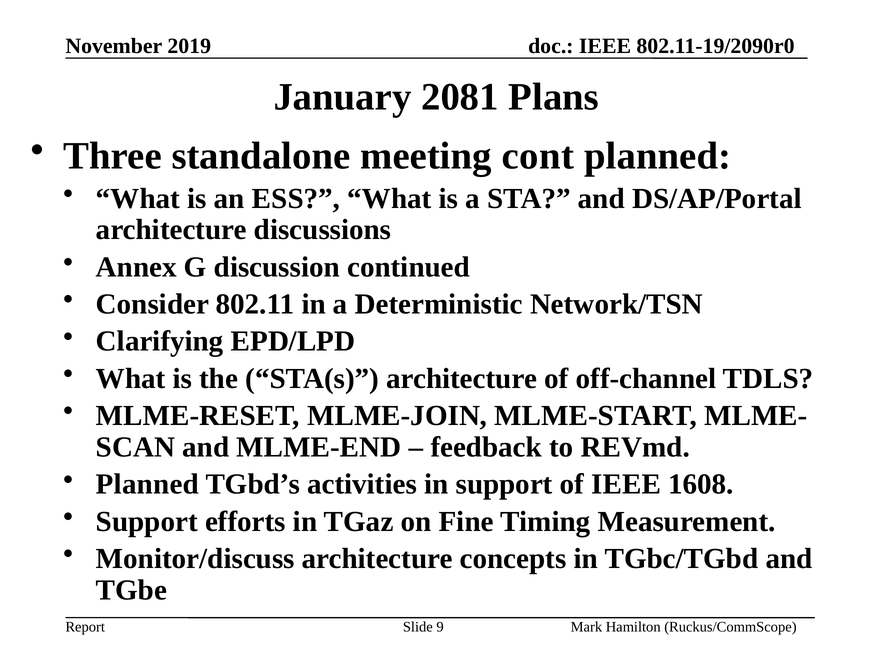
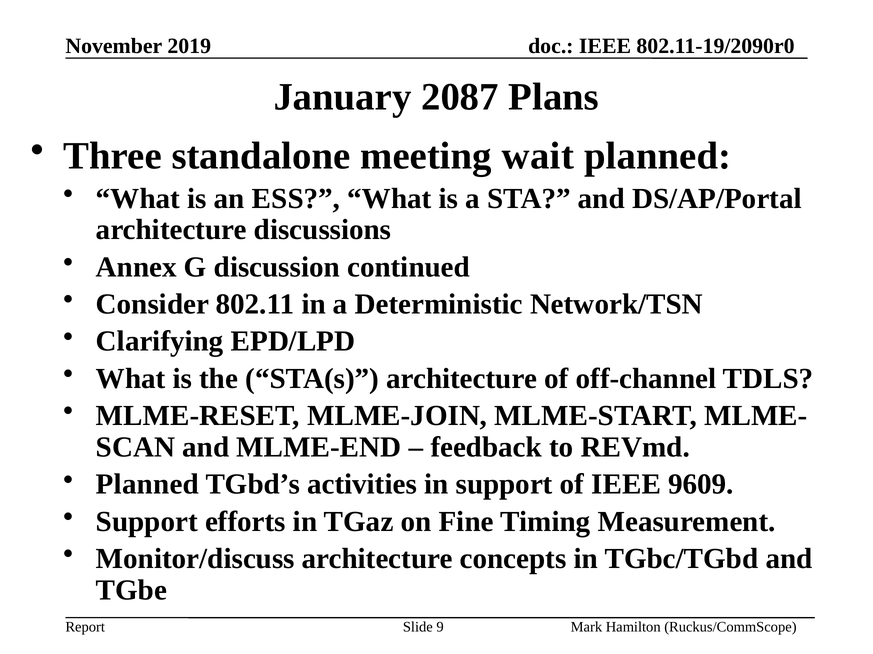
2081: 2081 -> 2087 (460, 97)
cont: cont -> wait (538, 156)
1608: 1608 -> 9609 (701, 485)
